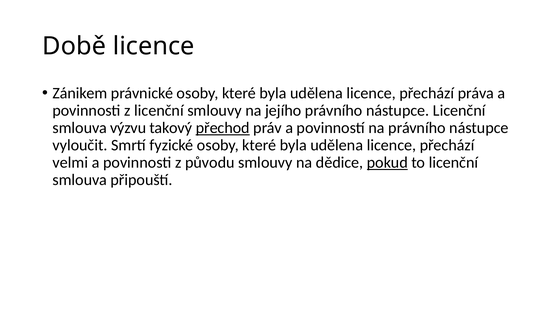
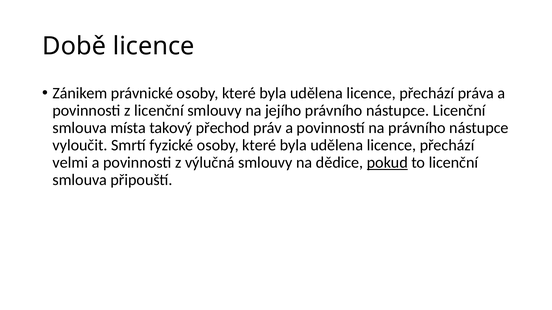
výzvu: výzvu -> místa (128, 128)
přechod underline: present -> none (223, 128)
původu: původu -> výlučná (210, 163)
